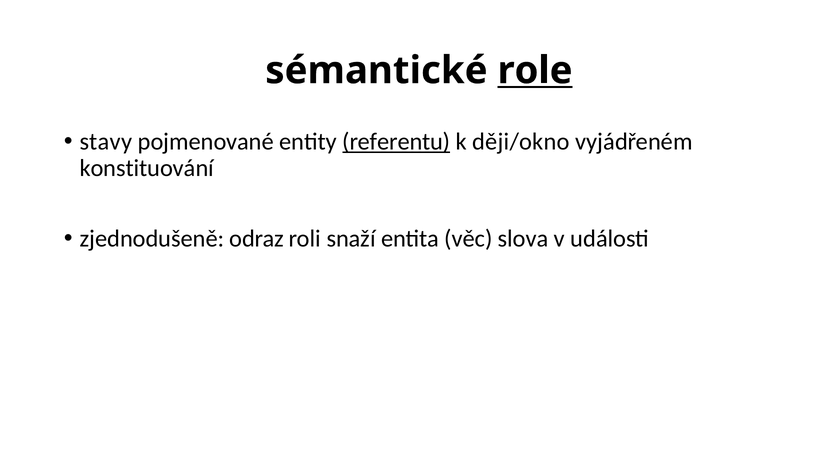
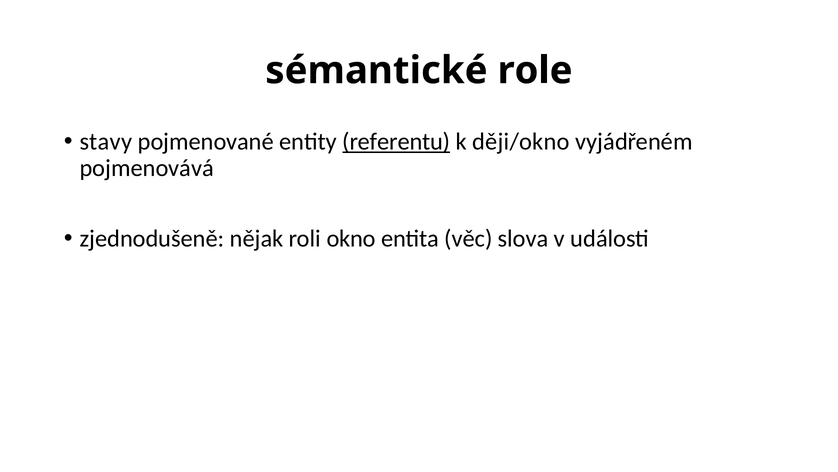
role underline: present -> none (535, 70)
konstituování: konstituování -> pojmenovává (147, 168)
odraz: odraz -> nějak (257, 238)
snaží: snaží -> okno (351, 238)
